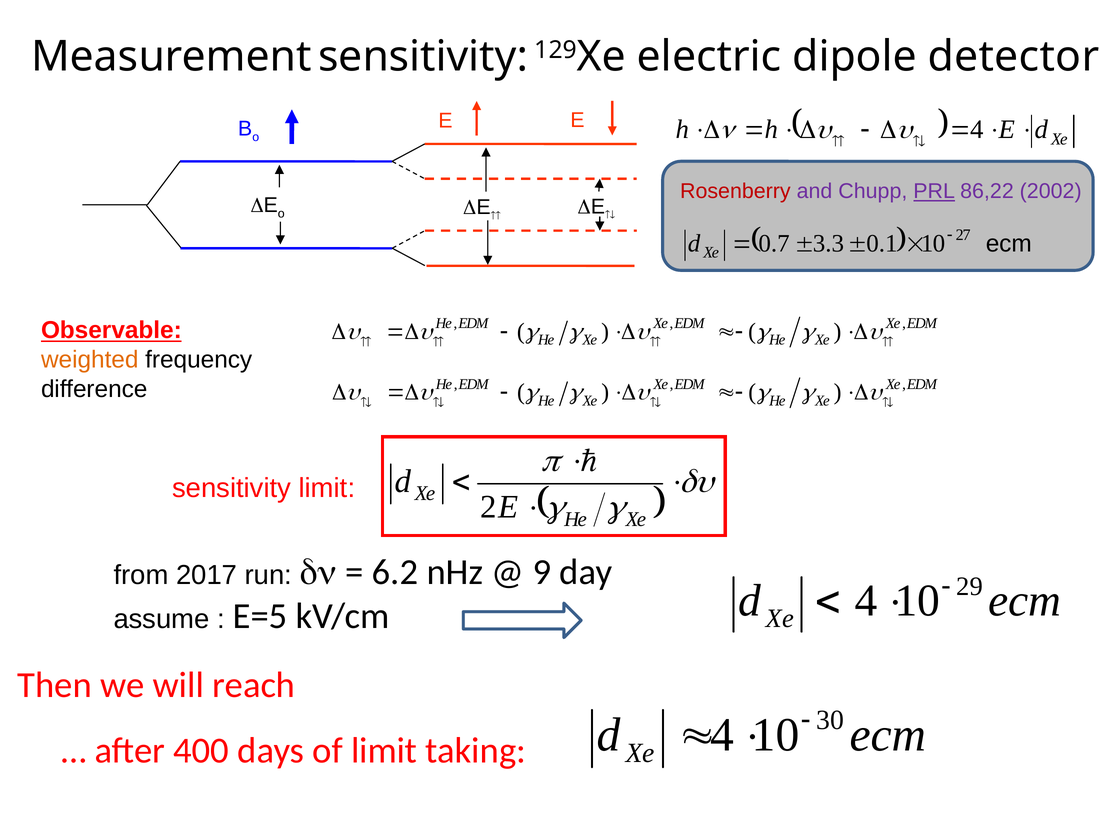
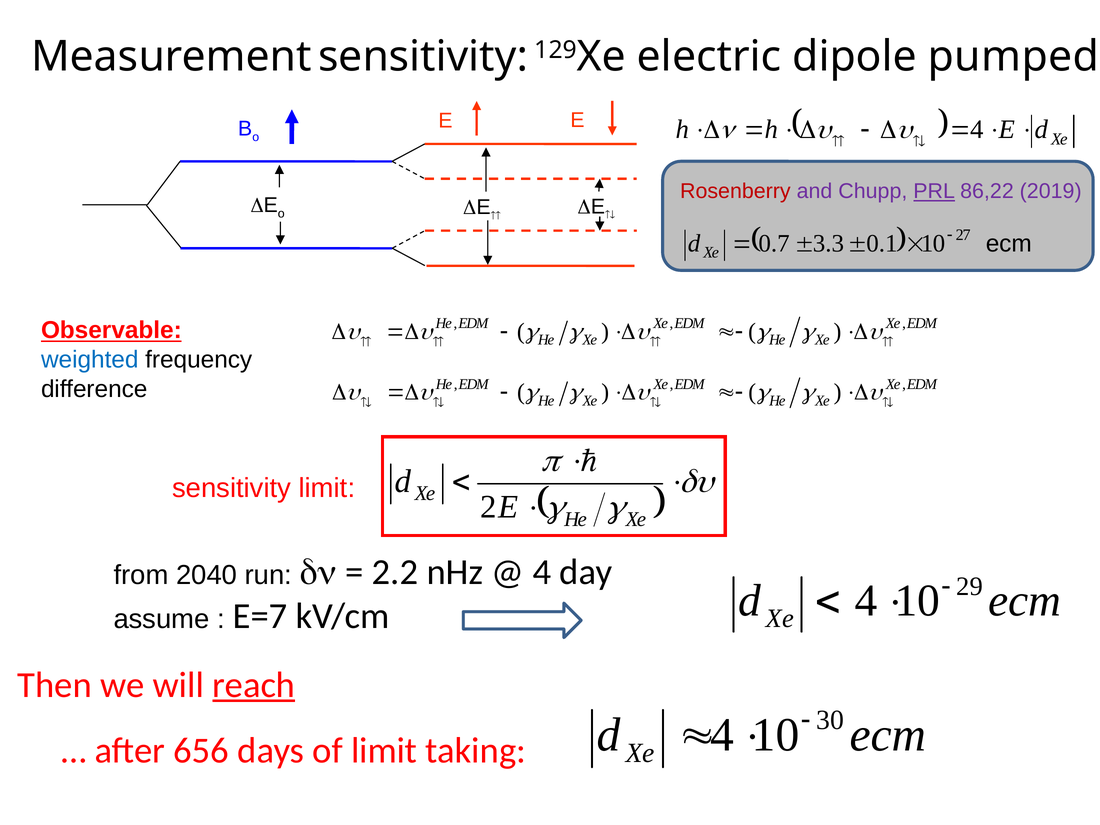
detector: detector -> pumped (1013, 57)
2002: 2002 -> 2019 (1051, 191)
weighted colour: orange -> blue (90, 360)
2017: 2017 -> 2040 (207, 575)
6.2: 6.2 -> 2.2 (395, 572)
9: 9 -> 4 (542, 572)
E=5: E=5 -> E=7 (260, 616)
reach underline: none -> present (254, 685)
400: 400 -> 656 (201, 751)
